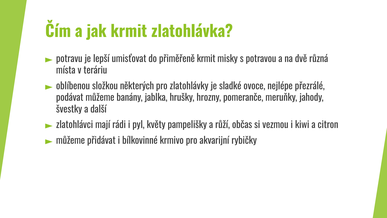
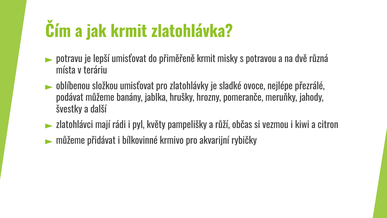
složkou některých: některých -> umisťovat (137, 86)
